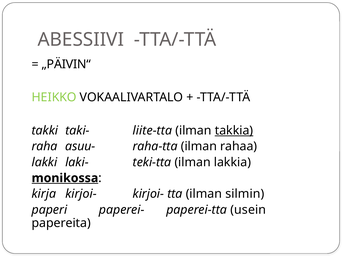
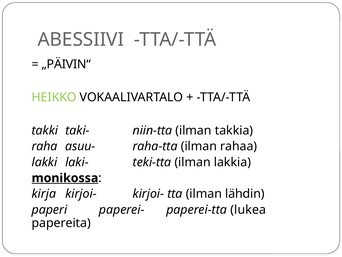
liite-tta: liite-tta -> niin-tta (152, 130)
takkia underline: present -> none (234, 130)
silmin: silmin -> lähdin (245, 194)
usein: usein -> lukea (248, 209)
